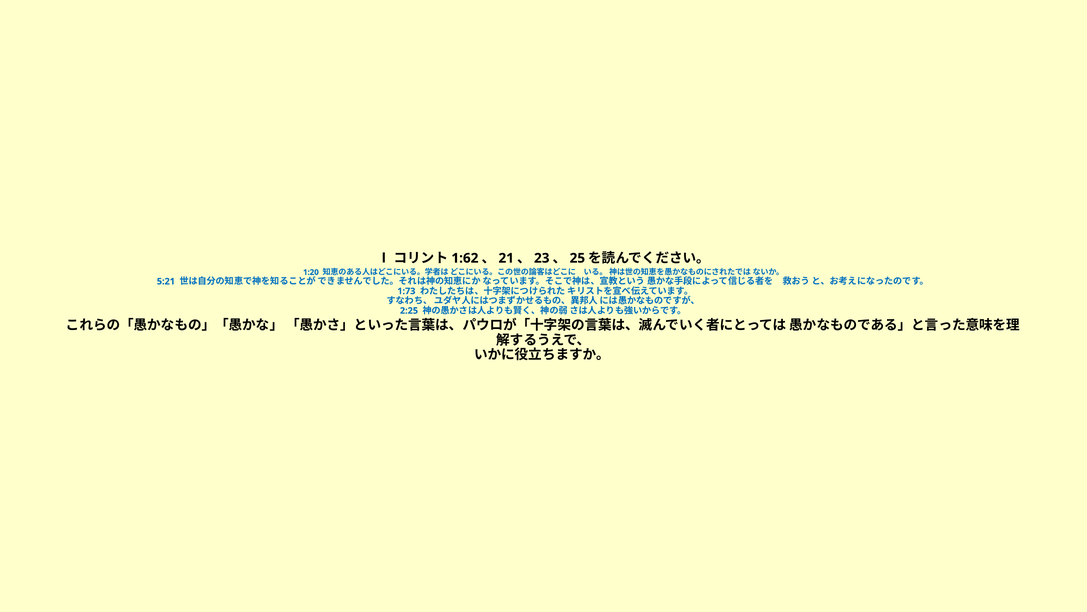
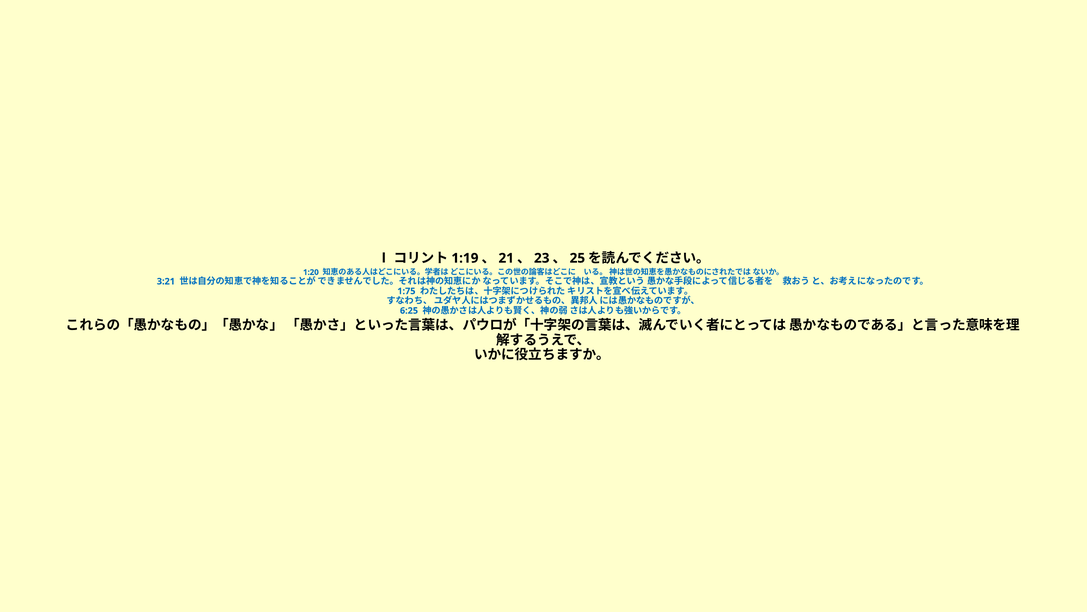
1:62: 1:62 -> 1:19 (465, 258)
5:21: 5:21 -> 3:21 (166, 281)
1:73: 1:73 -> 1:75 (406, 291)
2:25: 2:25 -> 6:25 (409, 310)
